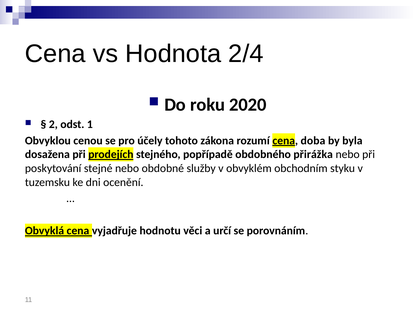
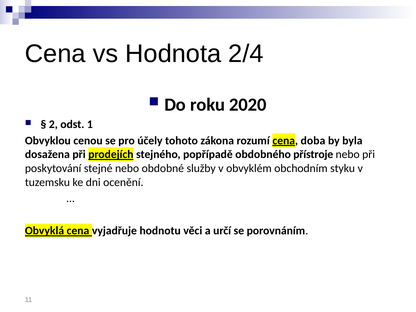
přirážka: přirážka -> přístroje (313, 155)
